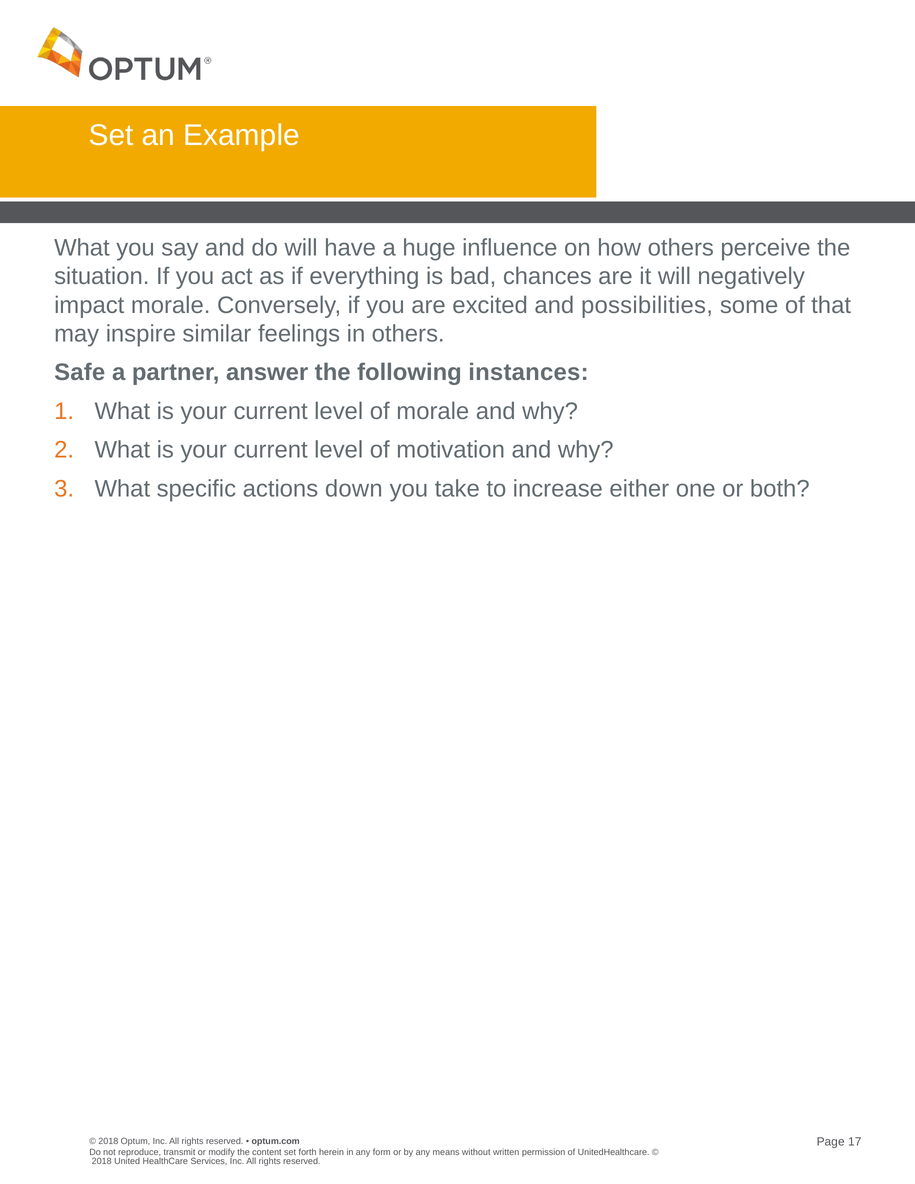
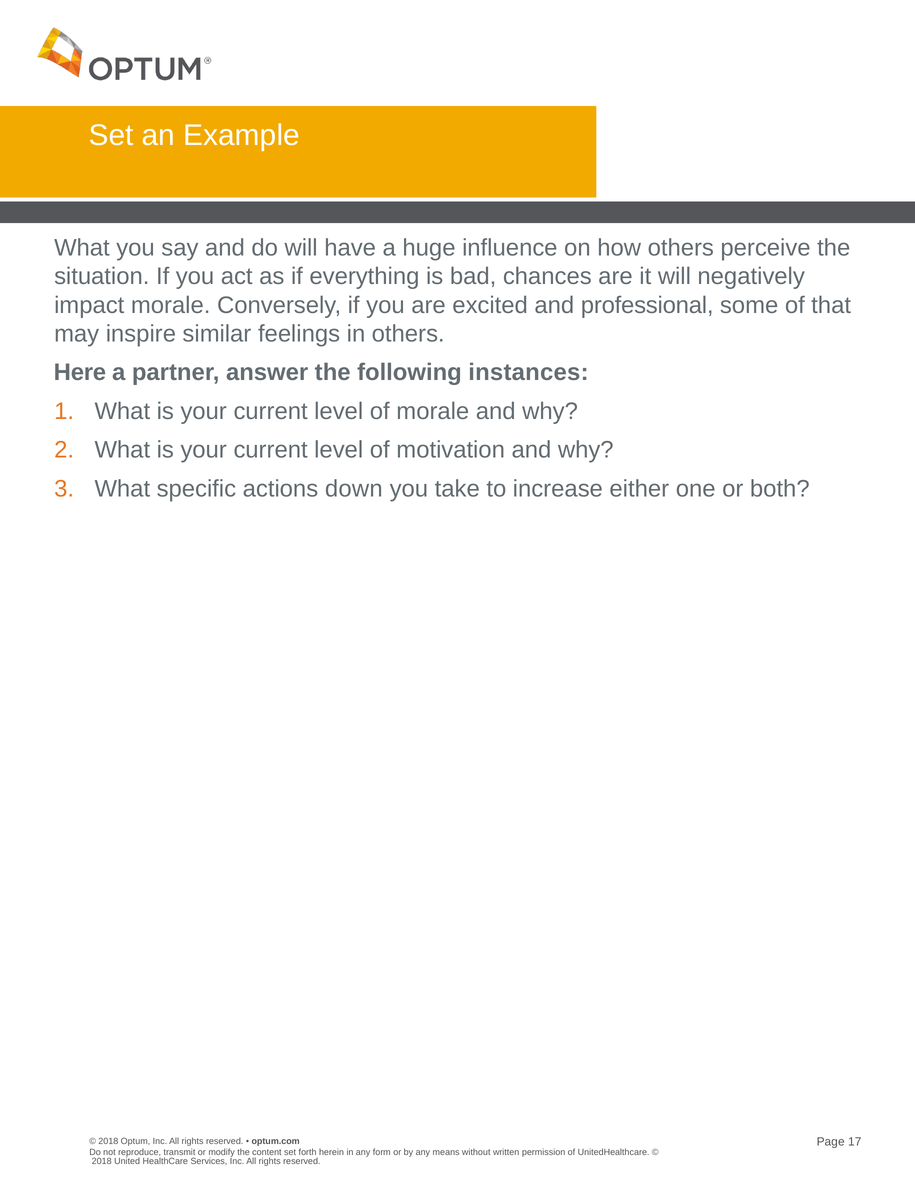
possibilities: possibilities -> professional (647, 305)
Safe: Safe -> Here (80, 373)
